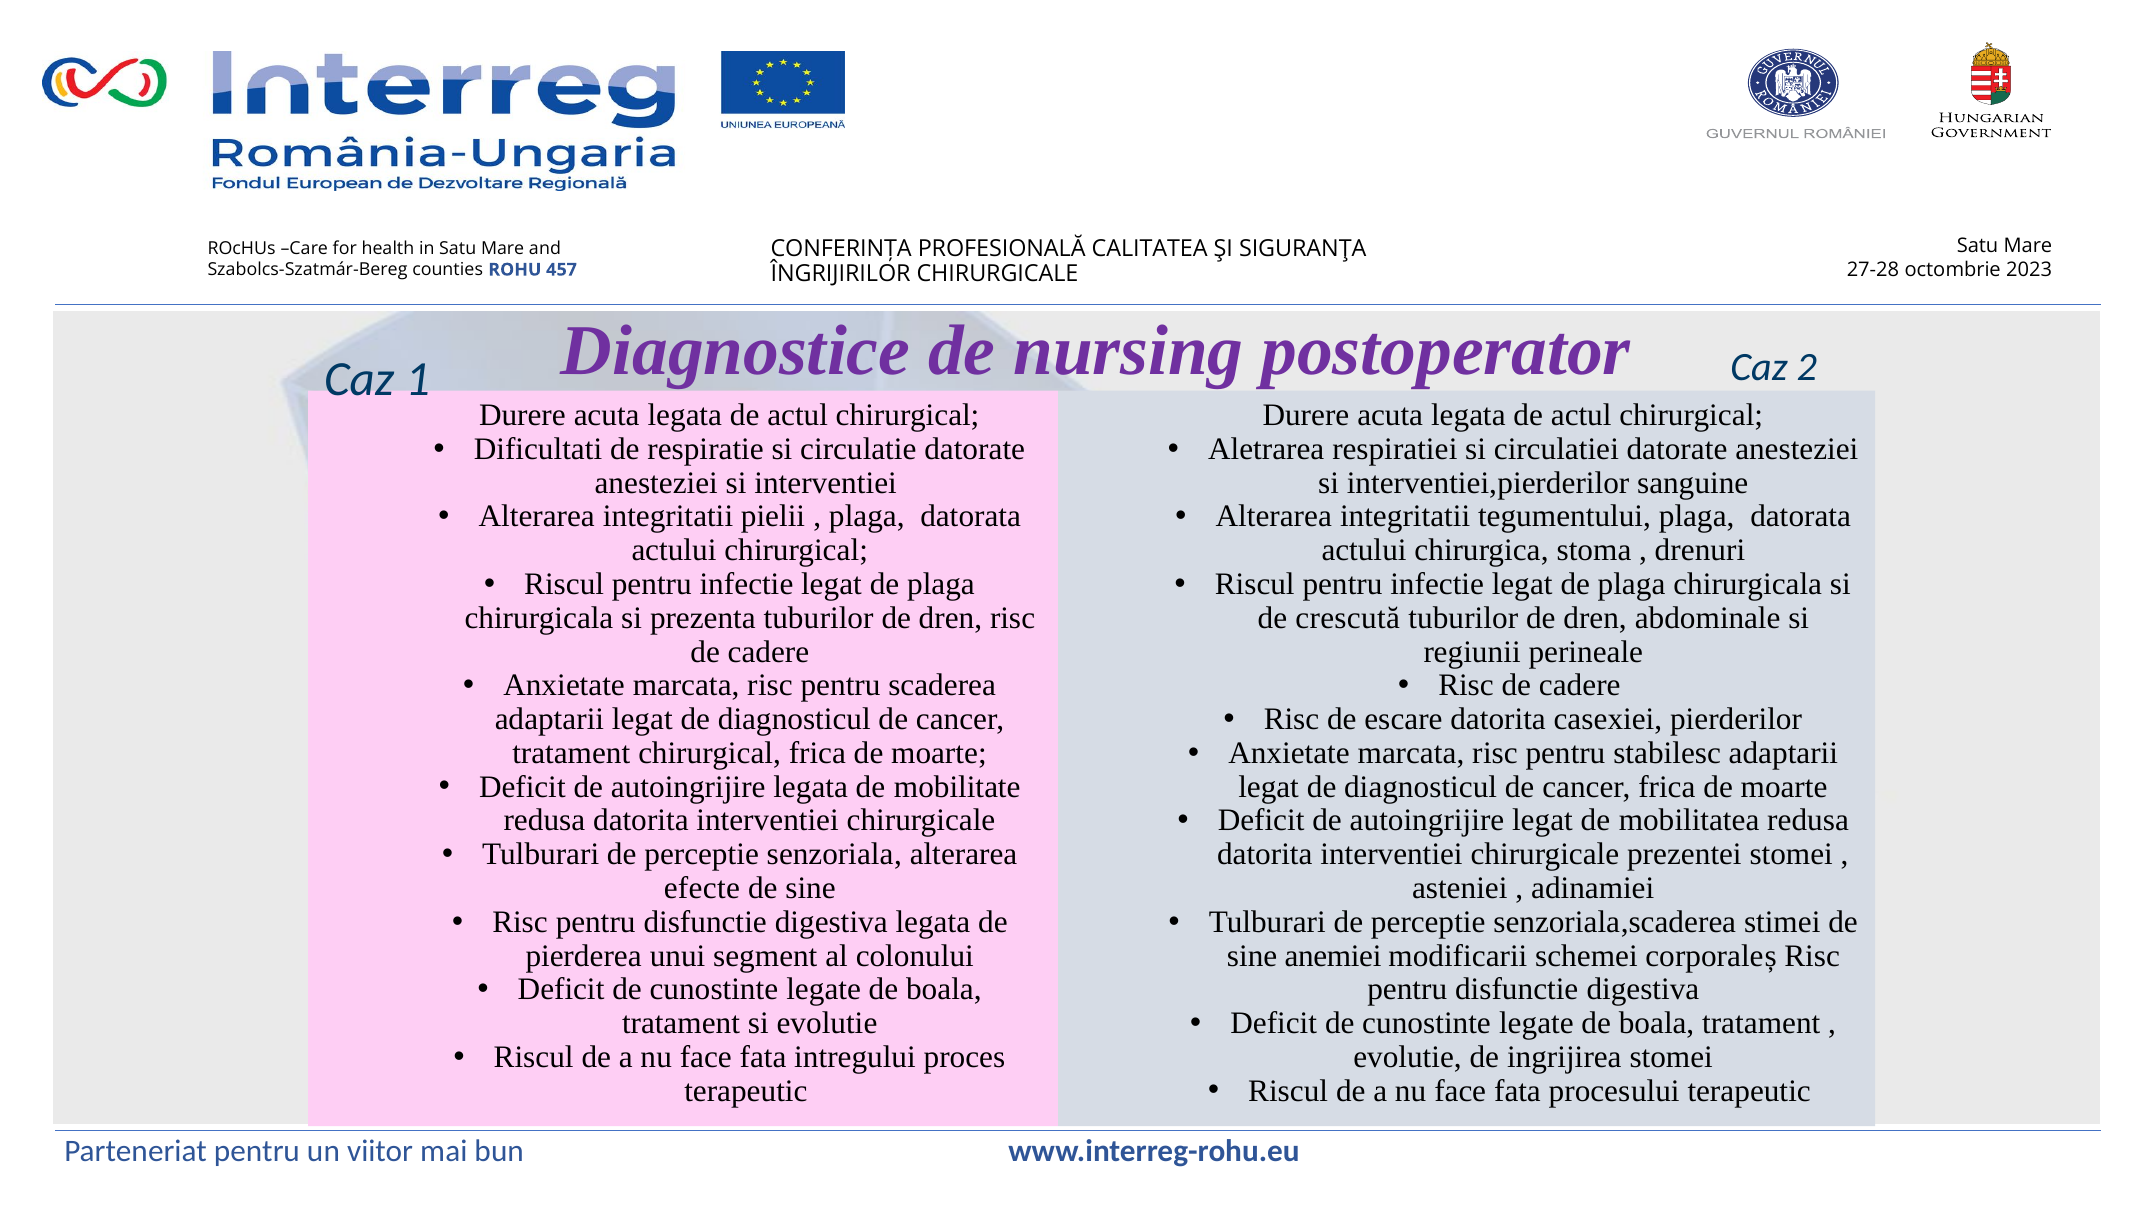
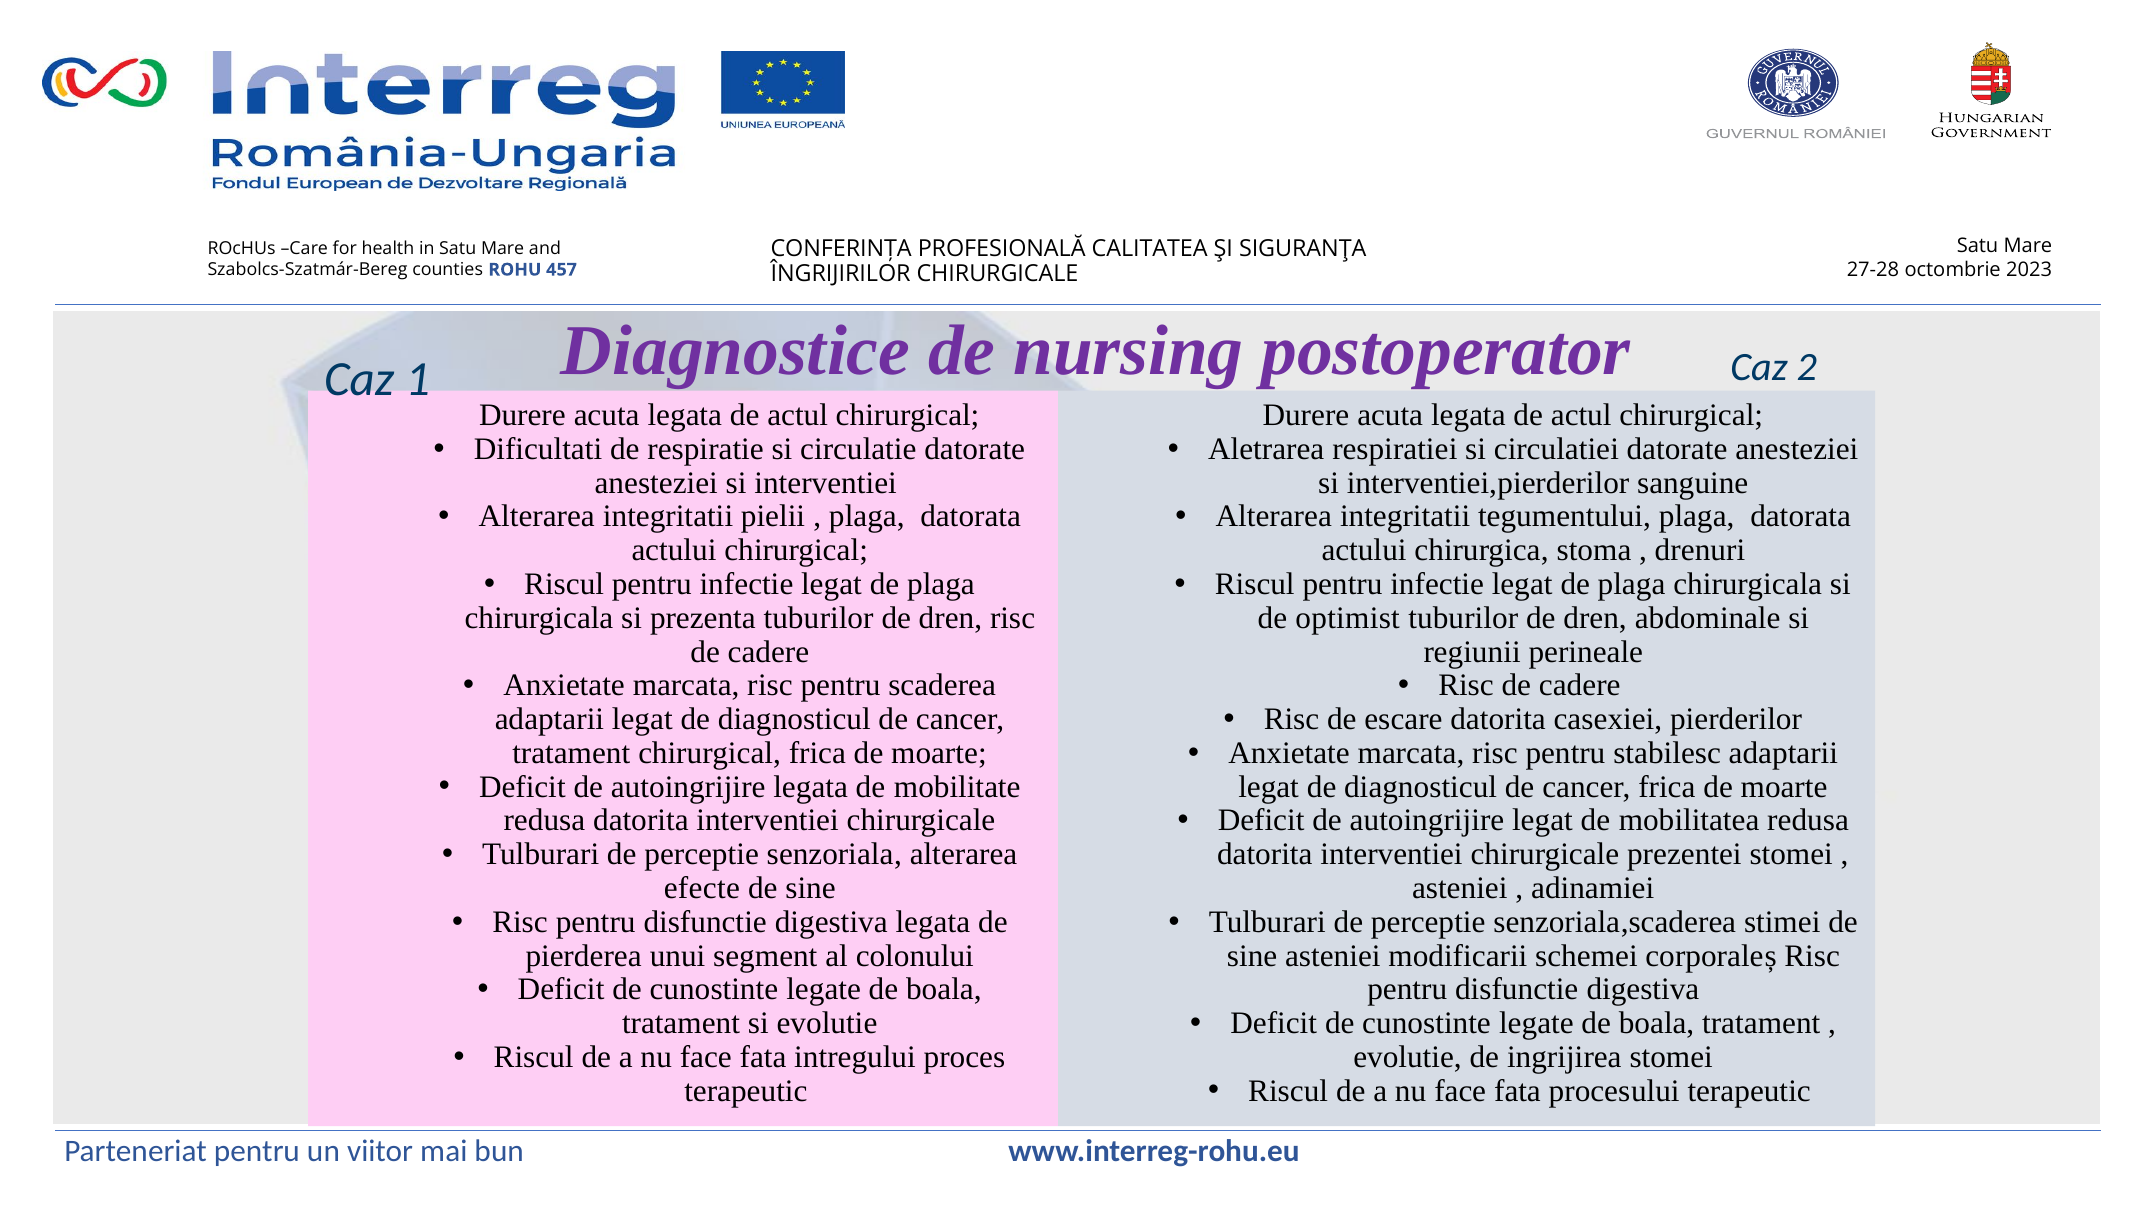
crescută: crescută -> optimist (1348, 618)
sine anemiei: anemiei -> asteniei (1333, 956)
